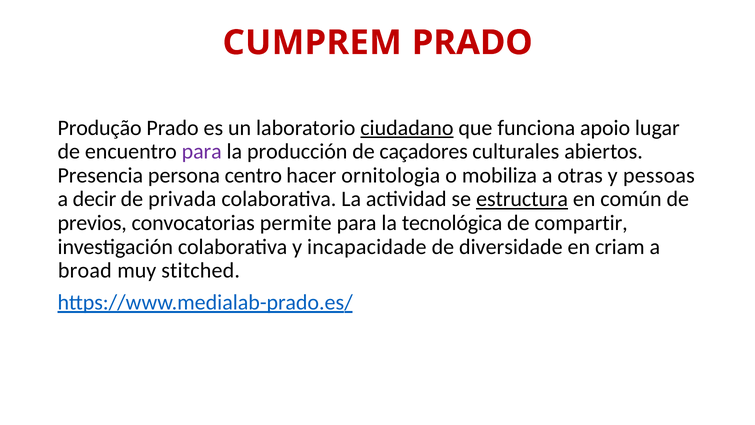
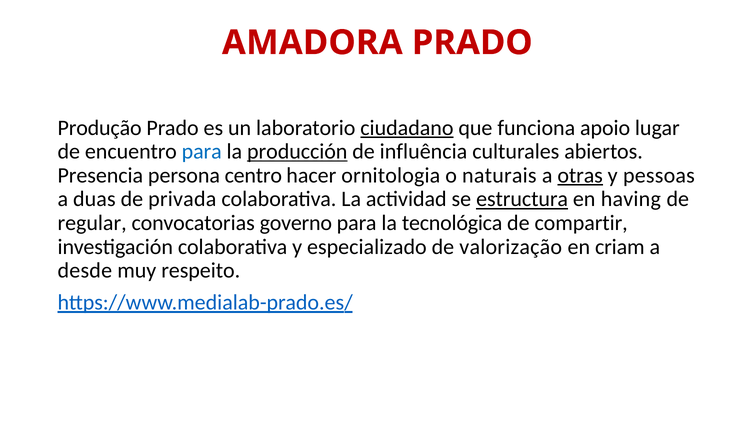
CUMPREM: CUMPREM -> AMADORA (312, 43)
para colour: purple -> blue (202, 151)
producción underline: none -> present (297, 151)
caçadores: caçadores -> influência (423, 151)
mobiliza: mobiliza -> naturais (499, 175)
otras underline: none -> present (580, 175)
decir: decir -> duas (94, 199)
común: común -> having (631, 199)
previos: previos -> regular (92, 223)
permite: permite -> governo (296, 223)
incapacidade: incapacidade -> especializado (367, 247)
diversidade: diversidade -> valorização (511, 247)
broad: broad -> desde (85, 270)
stitched: stitched -> respeito (201, 270)
